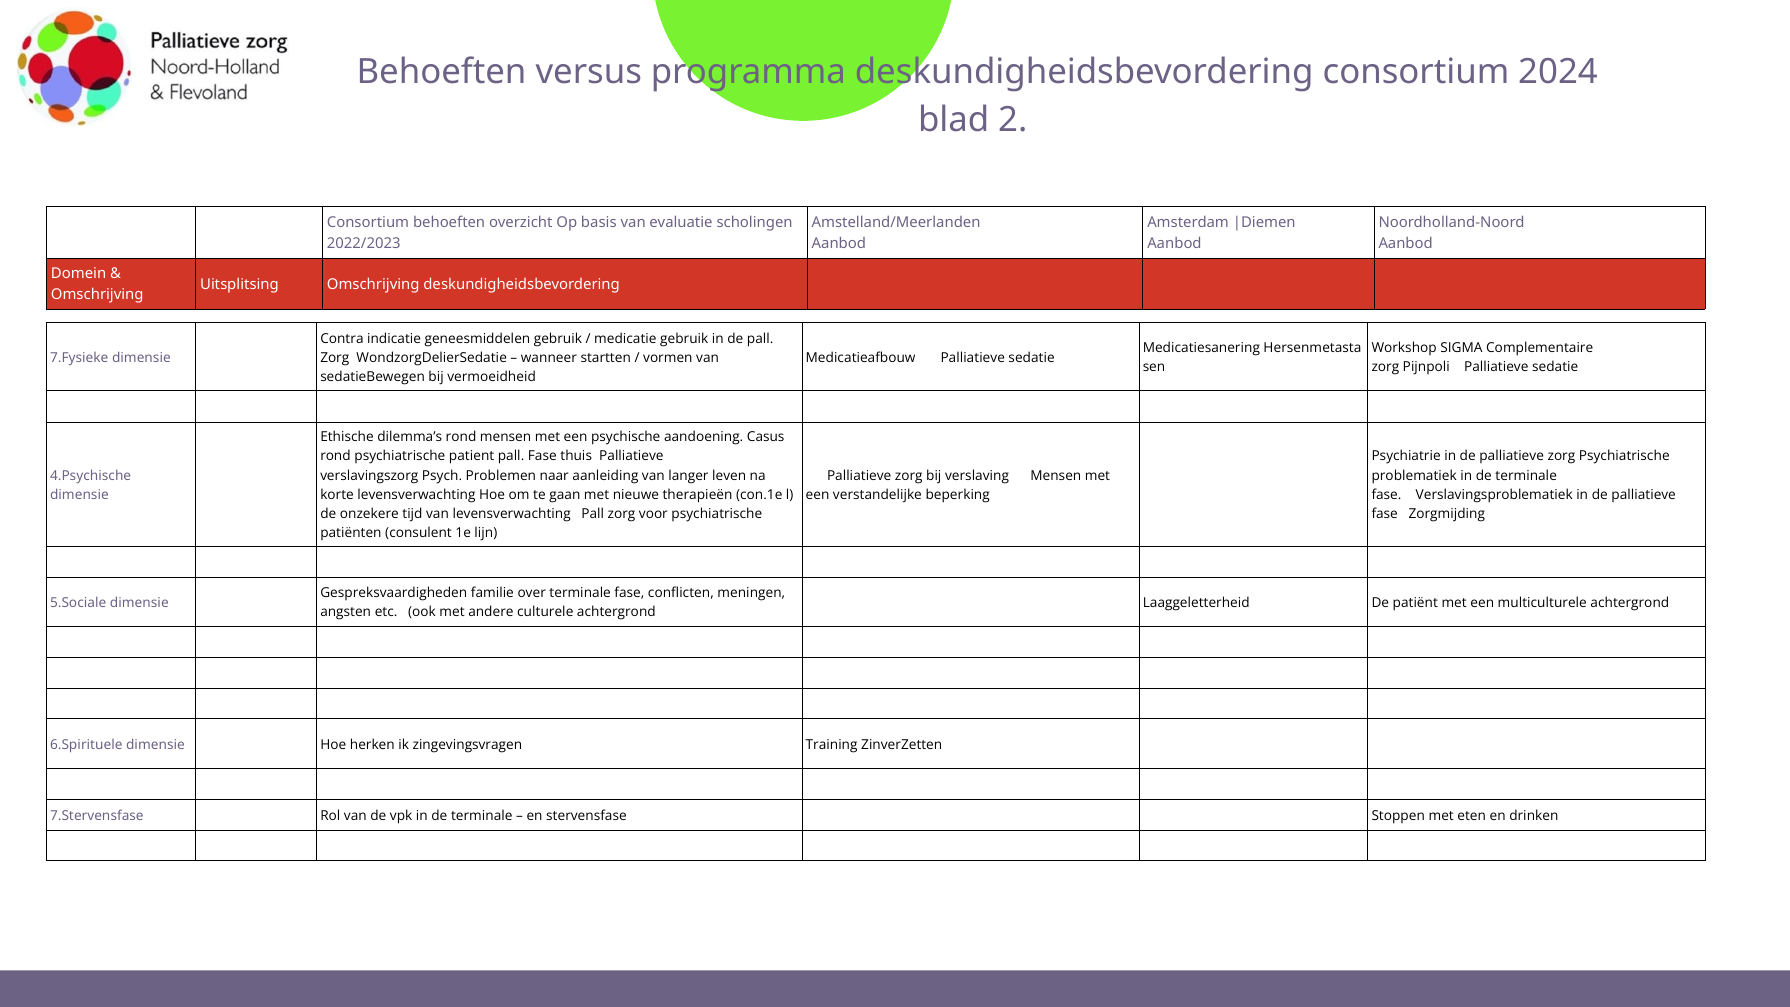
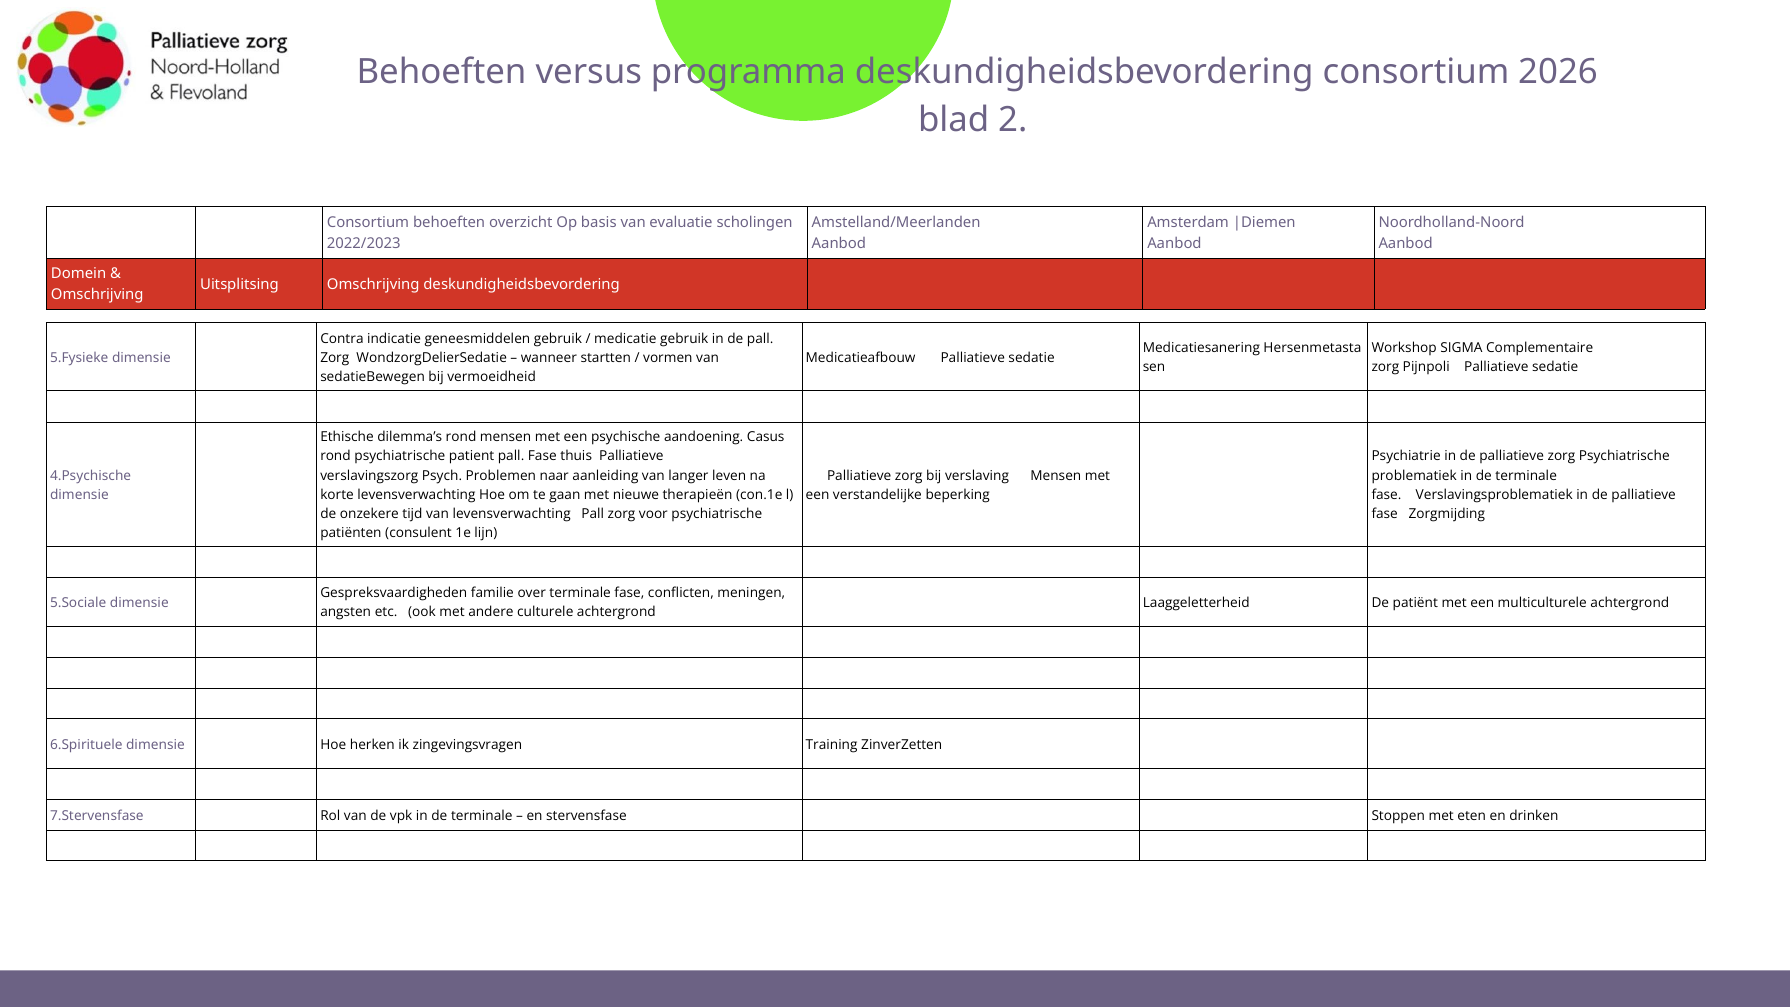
2024: 2024 -> 2026 (1558, 72)
7.Fysieke: 7.Fysieke -> 5.Fysieke (79, 358)
